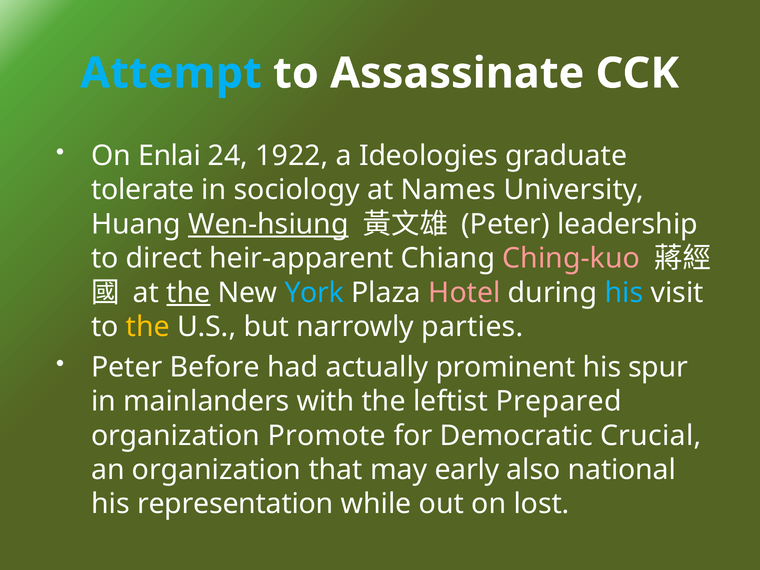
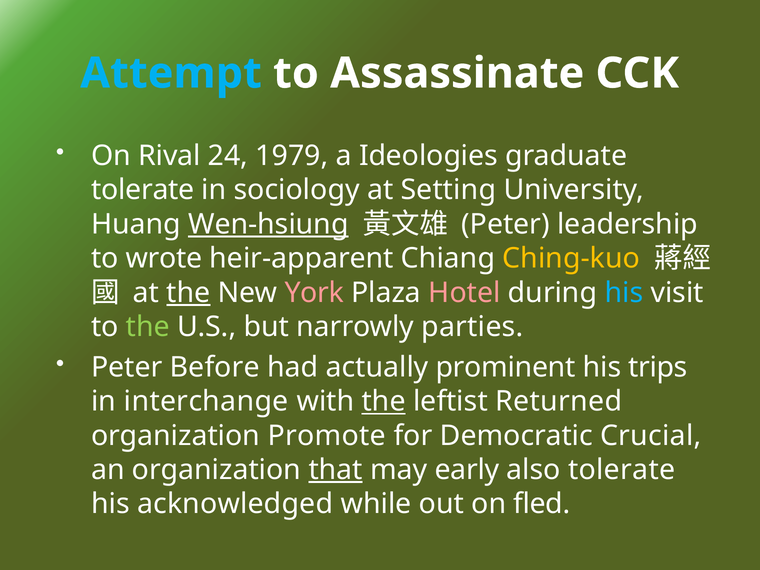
Enlai: Enlai -> Rival (169, 156)
1922: 1922 -> 1979 (292, 156)
Names: Names -> Setting (448, 190)
direct: direct -> wrote (164, 259)
Ching-kuo colour: pink -> yellow (571, 259)
York colour: light blue -> pink (314, 293)
the colour: yellow -> light green (148, 327)
spur: spur -> trips (658, 367)
mainlanders: mainlanders -> interchange (206, 401)
the underline: none -> present (384, 401)
Prepared: Prepared -> Returned (559, 401)
that underline: none -> present (336, 470)
also national: national -> tolerate (622, 470)
representation: representation -> acknowledged (235, 504)
lost: lost -> fled (542, 504)
